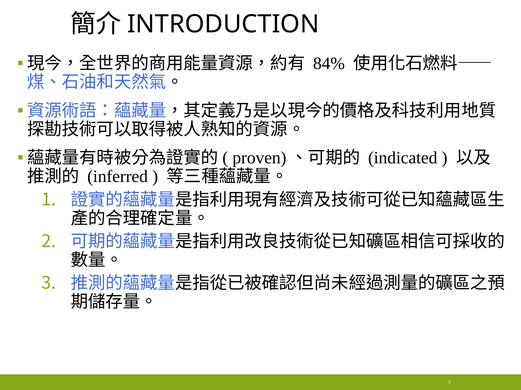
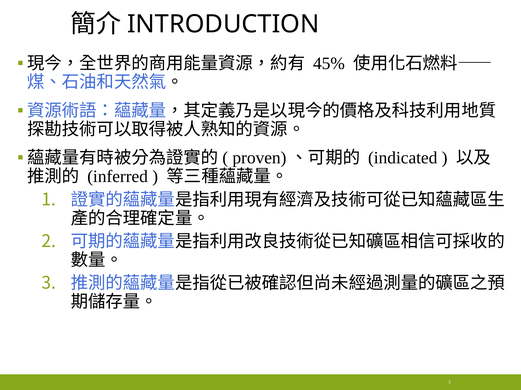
84%: 84% -> 45% (329, 64)
